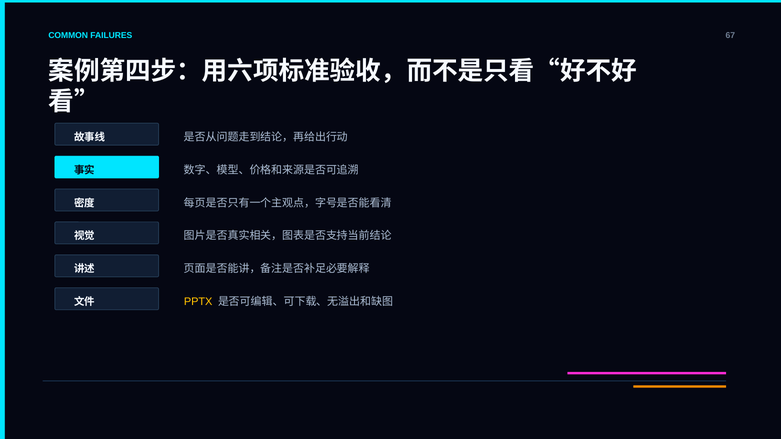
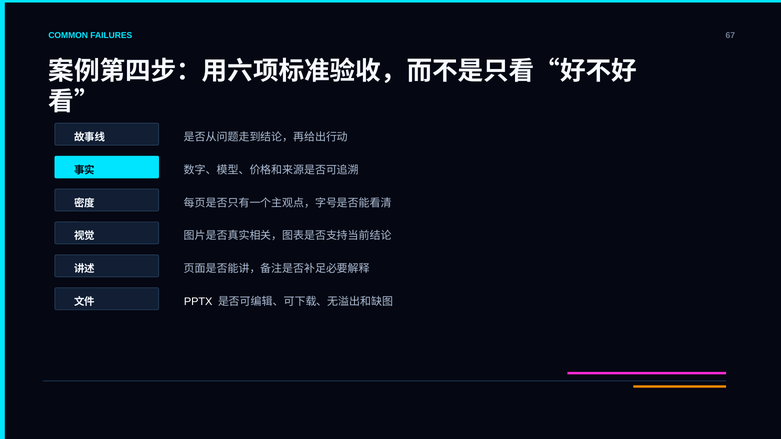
PPTX colour: yellow -> white (198, 302)
